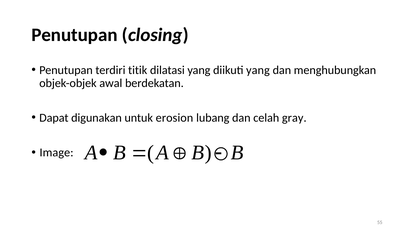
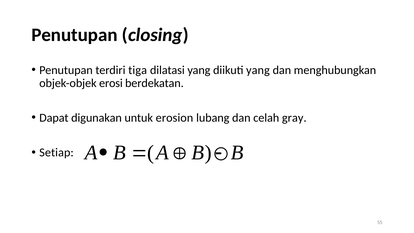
titik: titik -> tiga (138, 70)
awal: awal -> erosi (111, 83)
Image: Image -> Setiap (57, 152)
